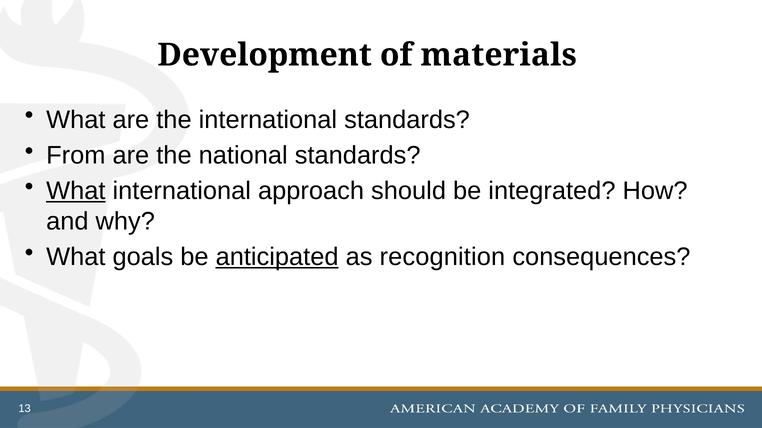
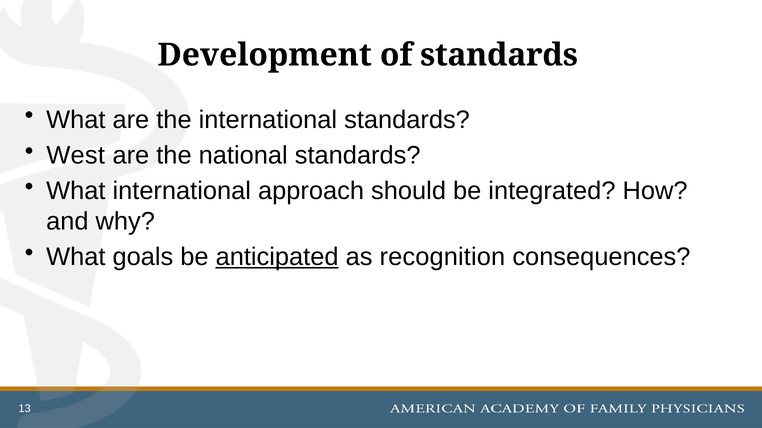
of materials: materials -> standards (499, 55)
From: From -> West (76, 156)
What underline: present -> none (76, 191)
